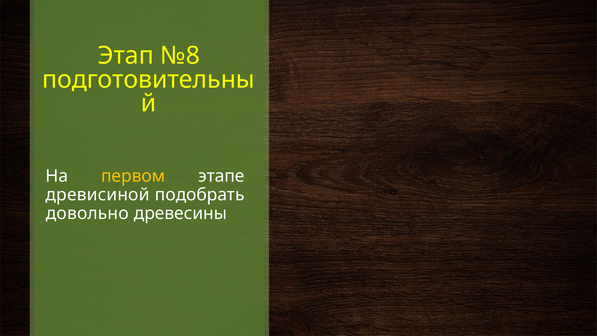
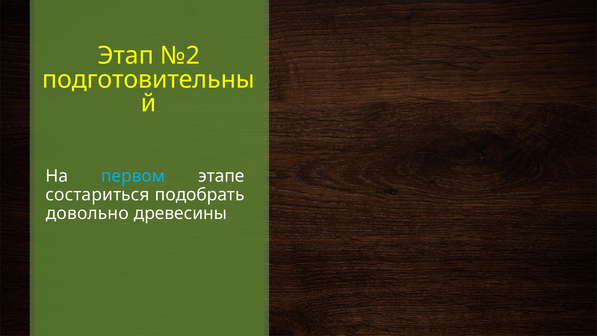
№8: №8 -> №2 (180, 56)
первом colour: yellow -> light blue (133, 176)
древисиной: древисиной -> состариться (98, 195)
